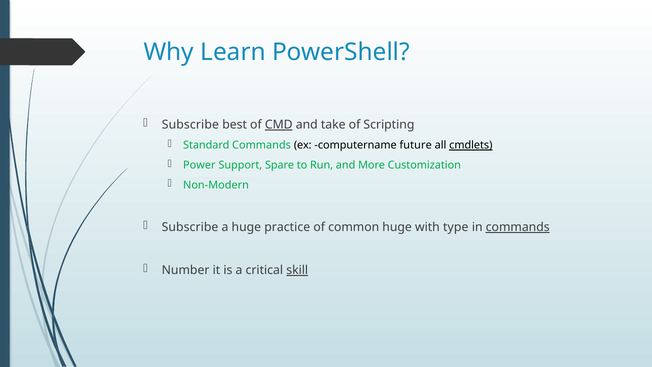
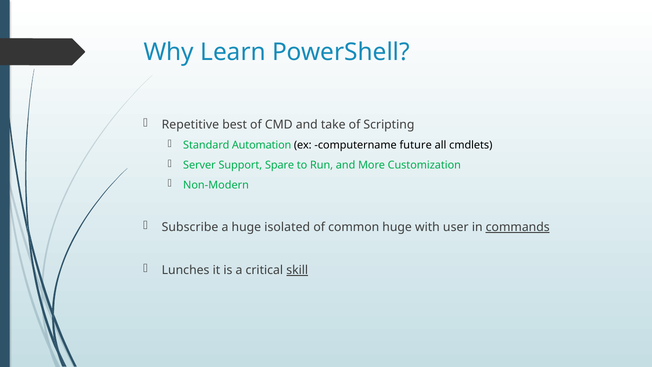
Subscribe: Subscribe -> Repetitive (190, 125)
CMD underline: present -> none (279, 125)
Standard Commands: Commands -> Automation (262, 145)
cmdlets underline: present -> none (471, 145)
Power: Power -> Server (199, 165)
practice: practice -> isolated (287, 227)
type: type -> user (456, 227)
Number: Number -> Lunches (186, 270)
